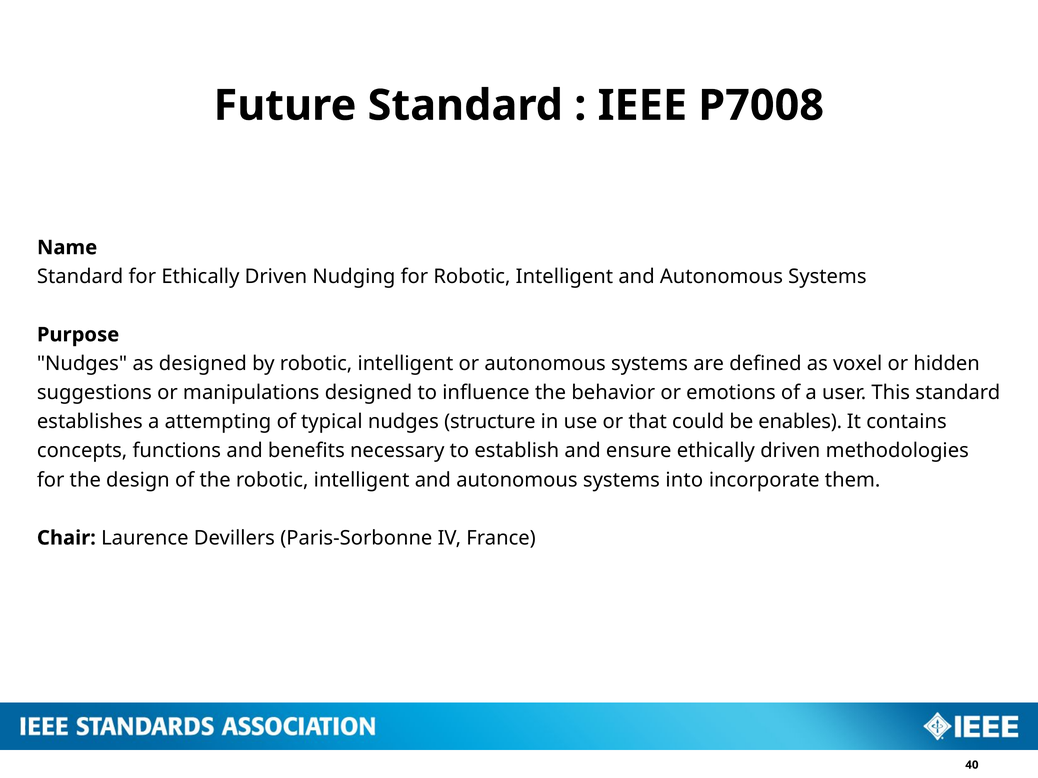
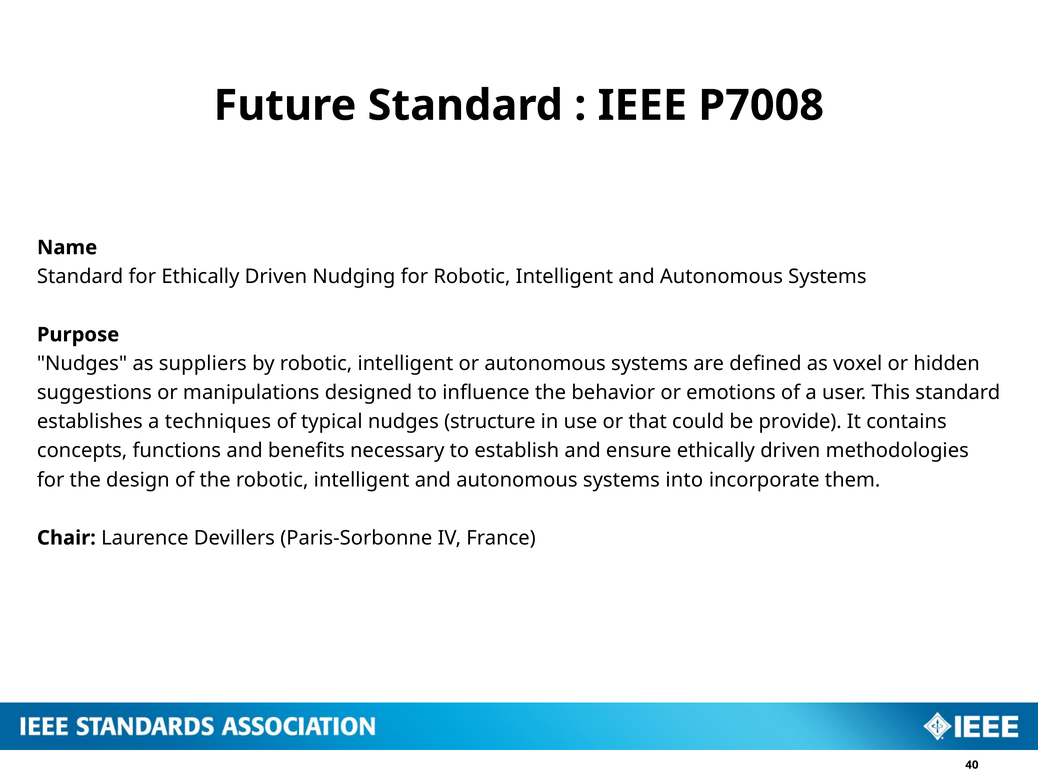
as designed: designed -> suppliers (203, 364)
attempting: attempting -> techniques (218, 422)
enables: enables -> provide (800, 422)
